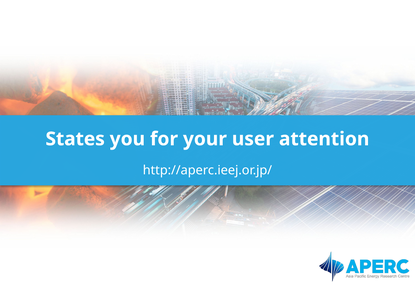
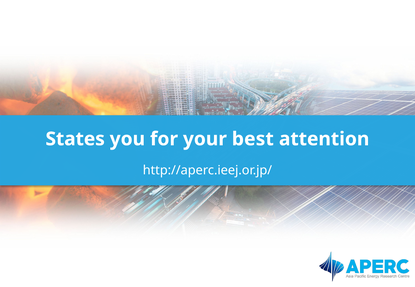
user: user -> best (253, 139)
